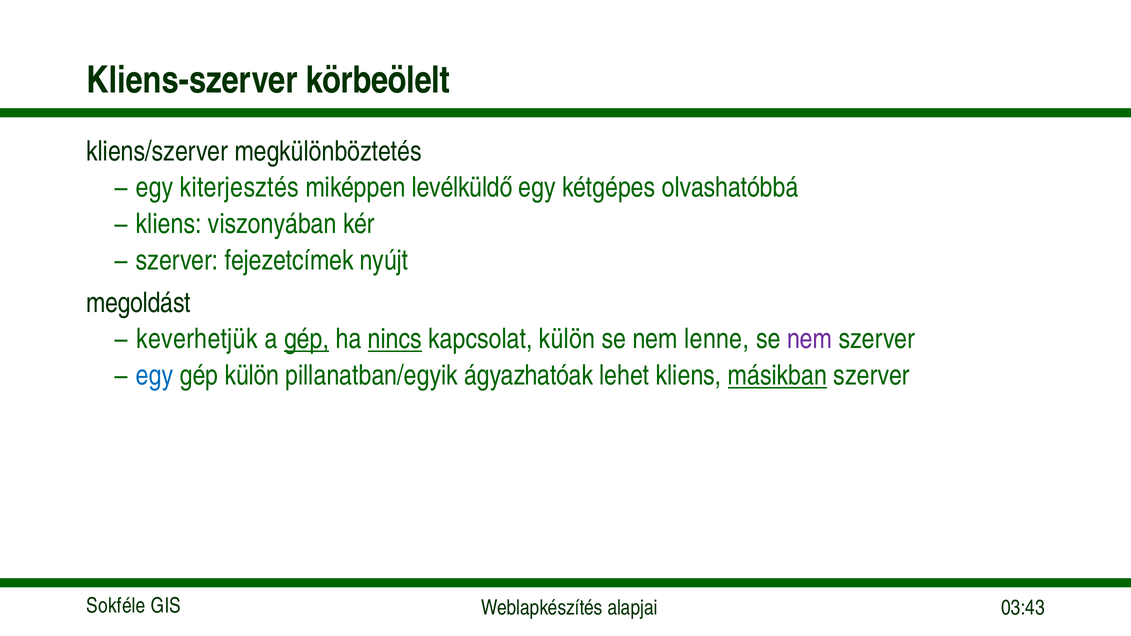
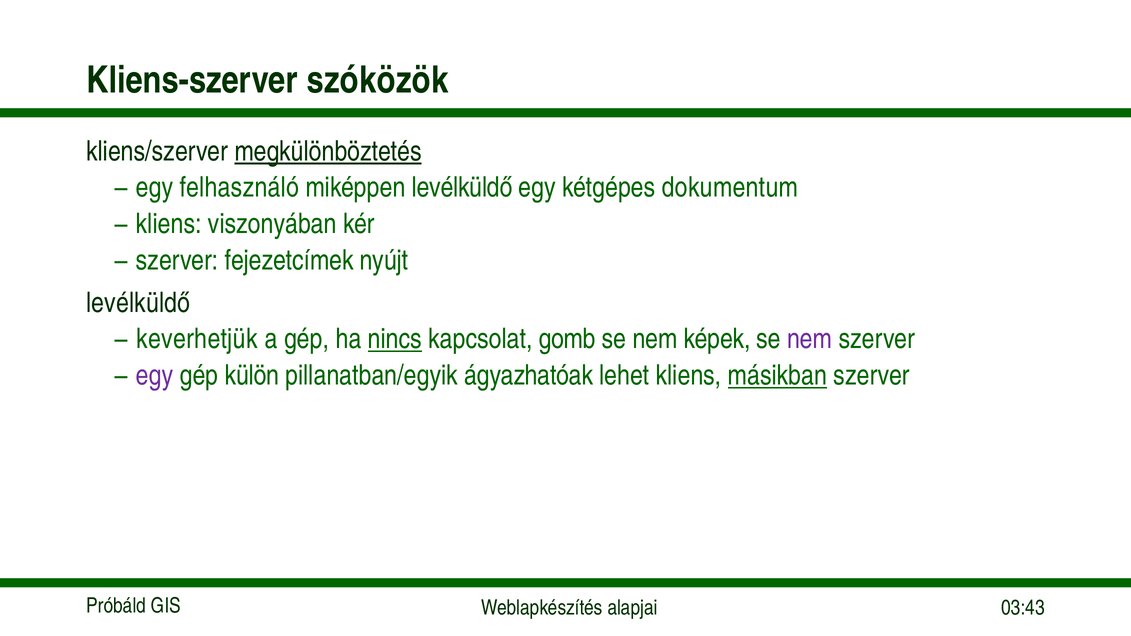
körbeölelt: körbeölelt -> szóközök (377, 80)
megkülönböztetés underline: none -> present (328, 151)
kiterjesztés: kiterjesztés -> felhasználó (239, 188)
olvashatóbbá: olvashatóbbá -> dokumentum (730, 188)
megoldást: megoldást -> levélküldő (138, 303)
gép underline: present -> none (307, 339)
kapcsolat külön: külön -> gomb (567, 339)
lenne: lenne -> képek (717, 339)
egy colour: blue -> purple (155, 376)
Sokféle: Sokféle -> Próbáld (116, 606)
